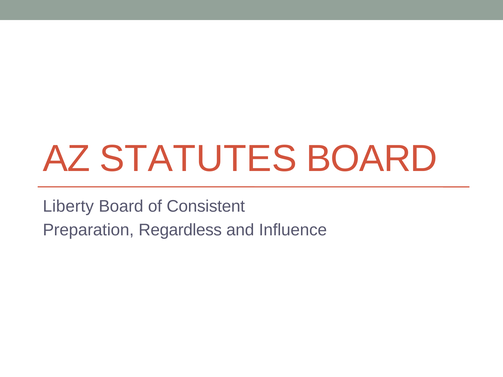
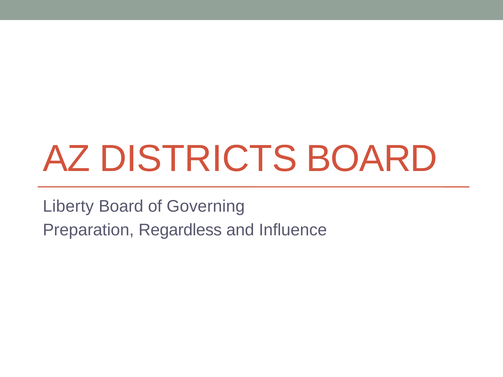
STATUTES: STATUTES -> DISTRICTS (198, 159)
Consistent: Consistent -> Governing (206, 207)
